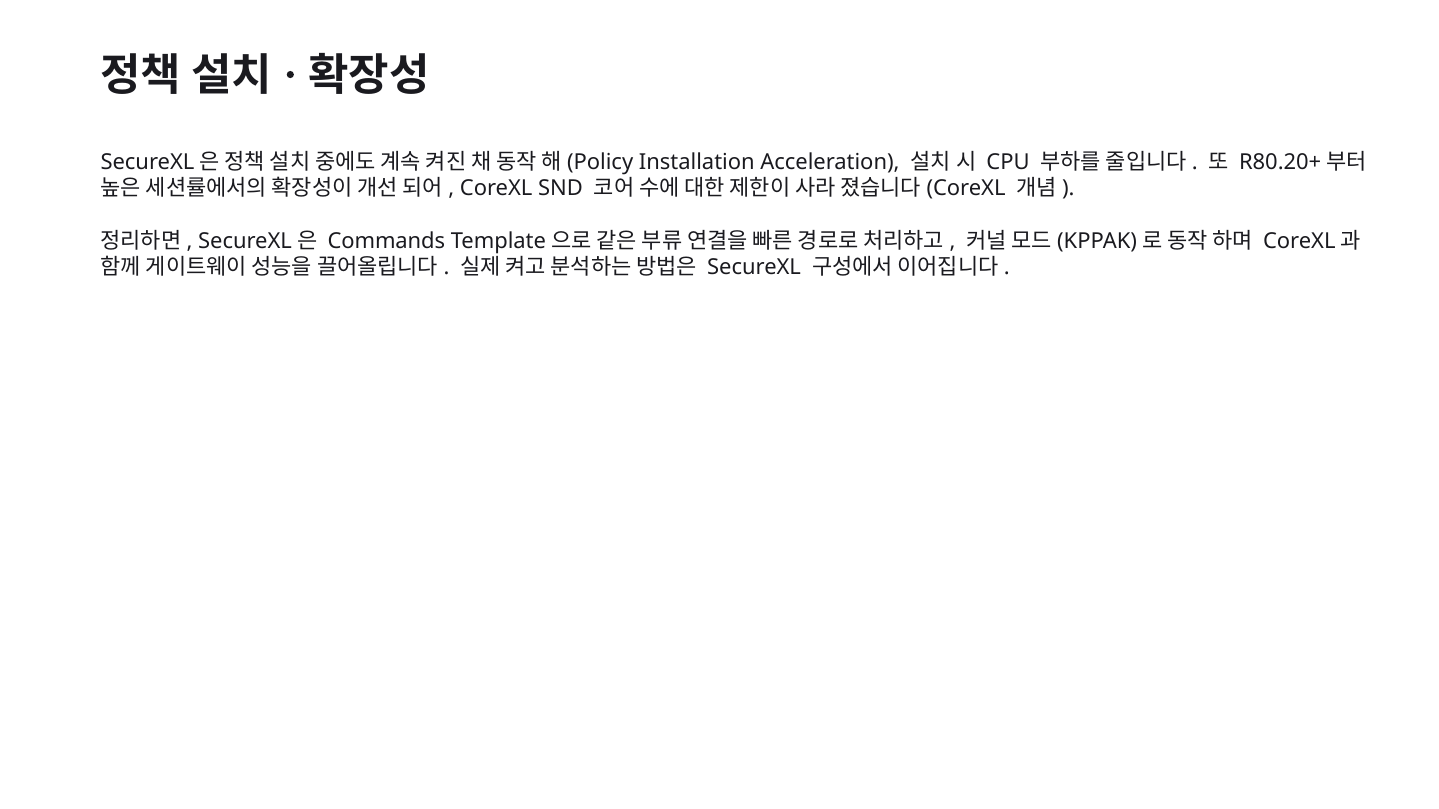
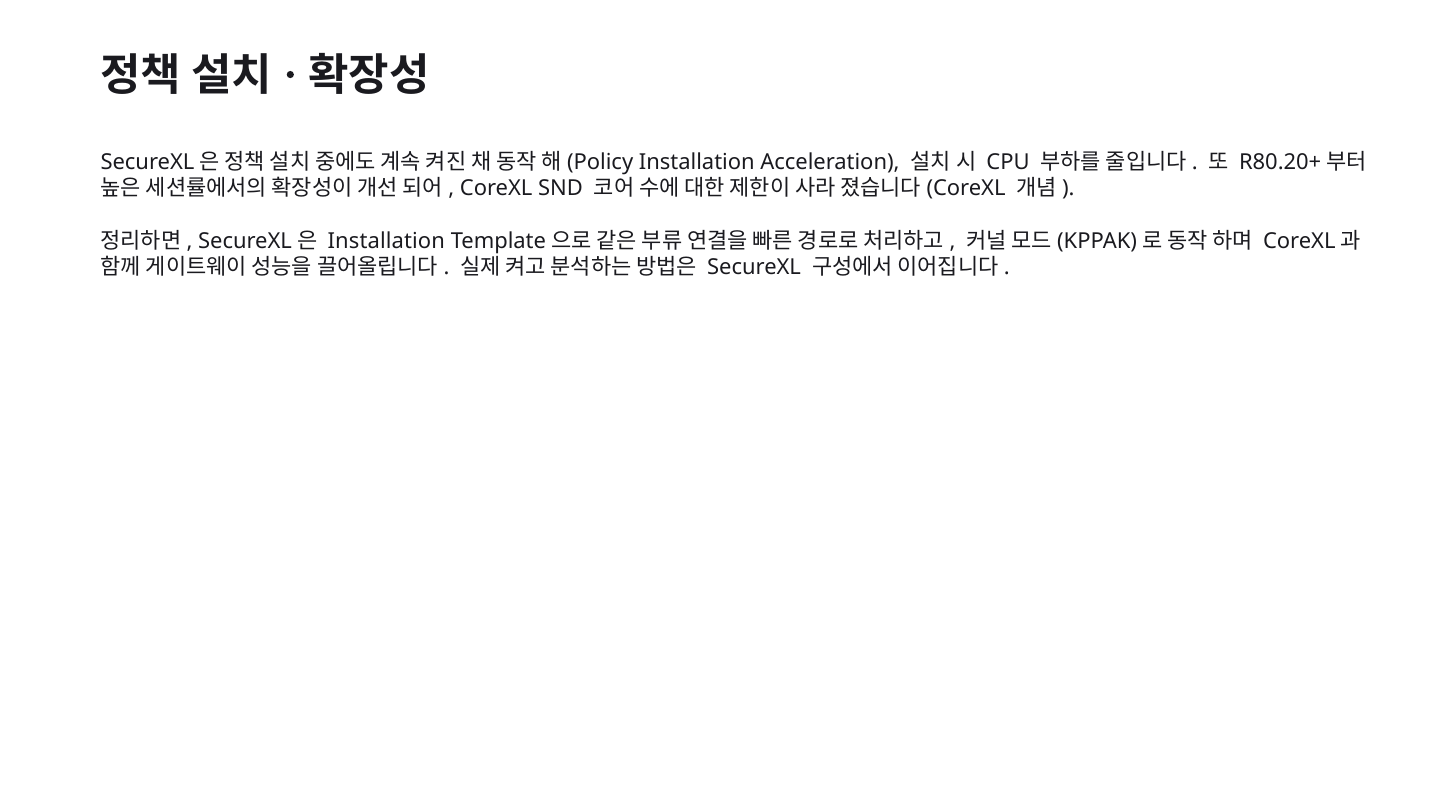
Commands: Commands -> Installation (386, 241)
